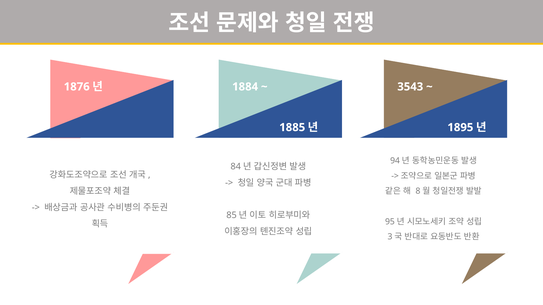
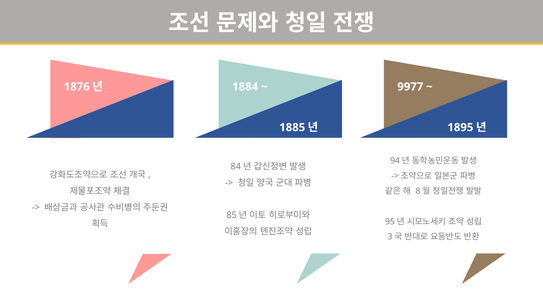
3543: 3543 -> 9977 (410, 87)
